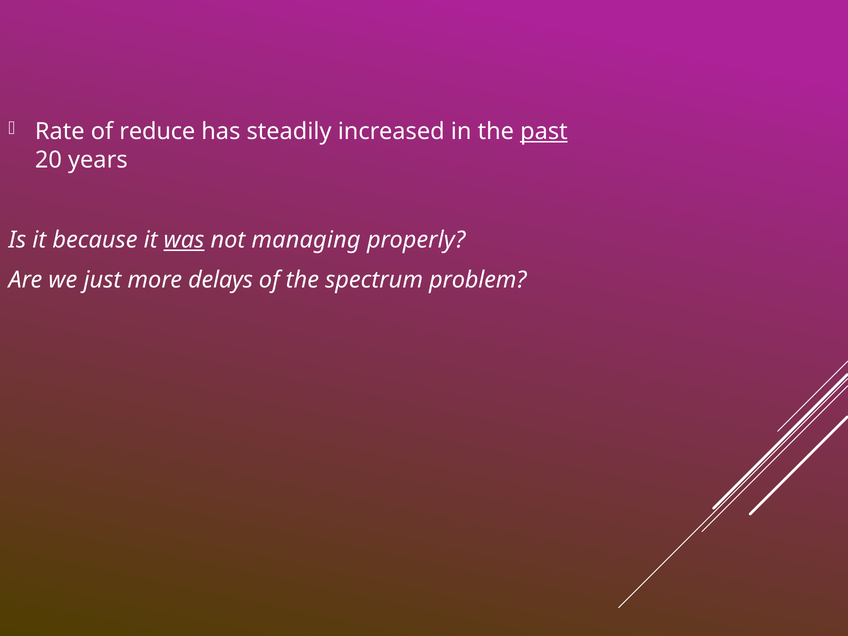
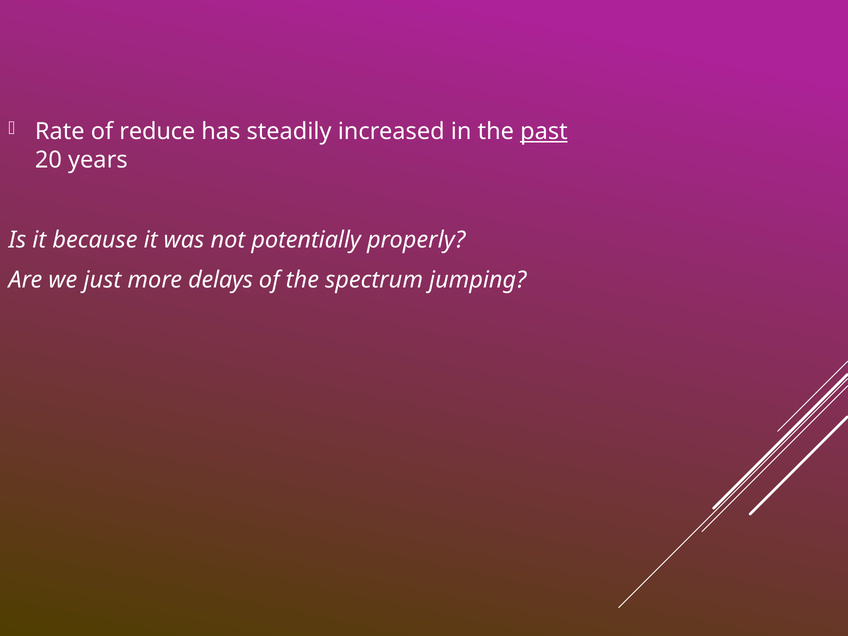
was underline: present -> none (184, 240)
managing: managing -> potentially (306, 240)
problem: problem -> jumping (478, 280)
